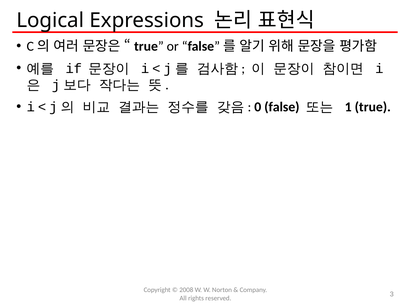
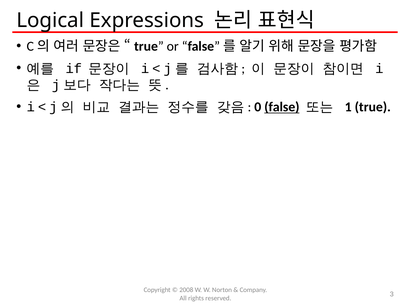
false underline: none -> present (282, 107)
